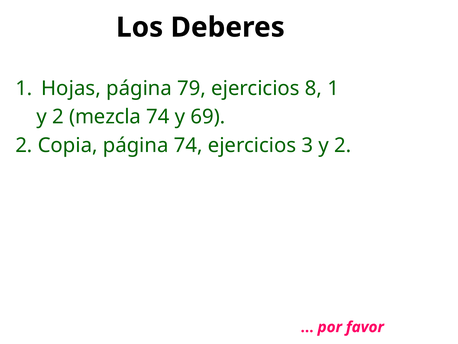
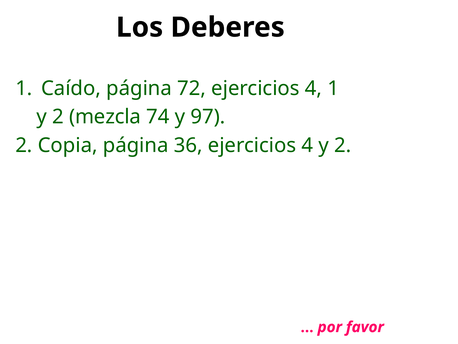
Hojas: Hojas -> Caído (71, 88)
79: 79 -> 72 (192, 88)
8: 8 -> 4 (313, 88)
69: 69 -> 97 (208, 117)
página 74: 74 -> 36 (188, 145)
3: 3 -> 4 (307, 145)
